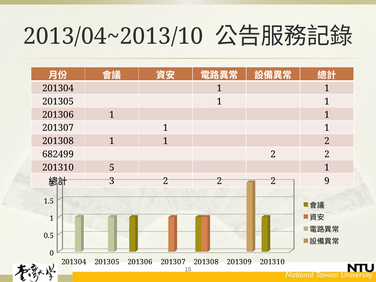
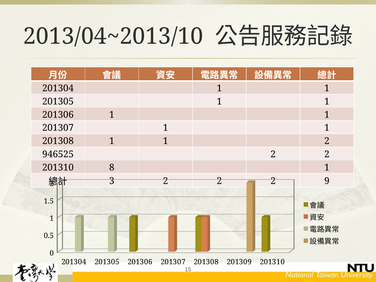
682499: 682499 -> 946525 (58, 154)
5: 5 -> 8 (112, 167)
